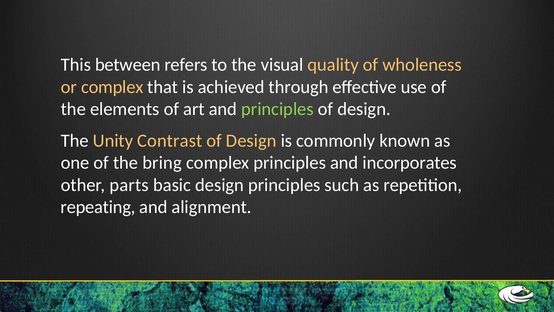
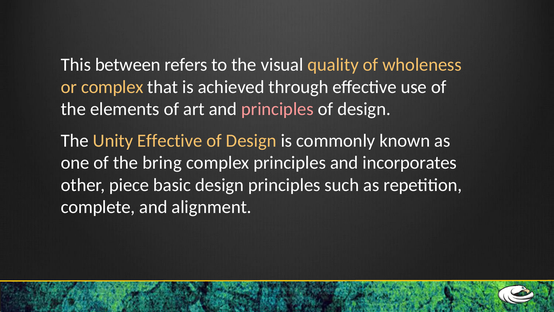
principles colour: light green -> pink (277, 109)
Unity Contrast: Contrast -> Effective (170, 140)
parts: parts -> piece (129, 185)
repeating: repeating -> complete (98, 207)
